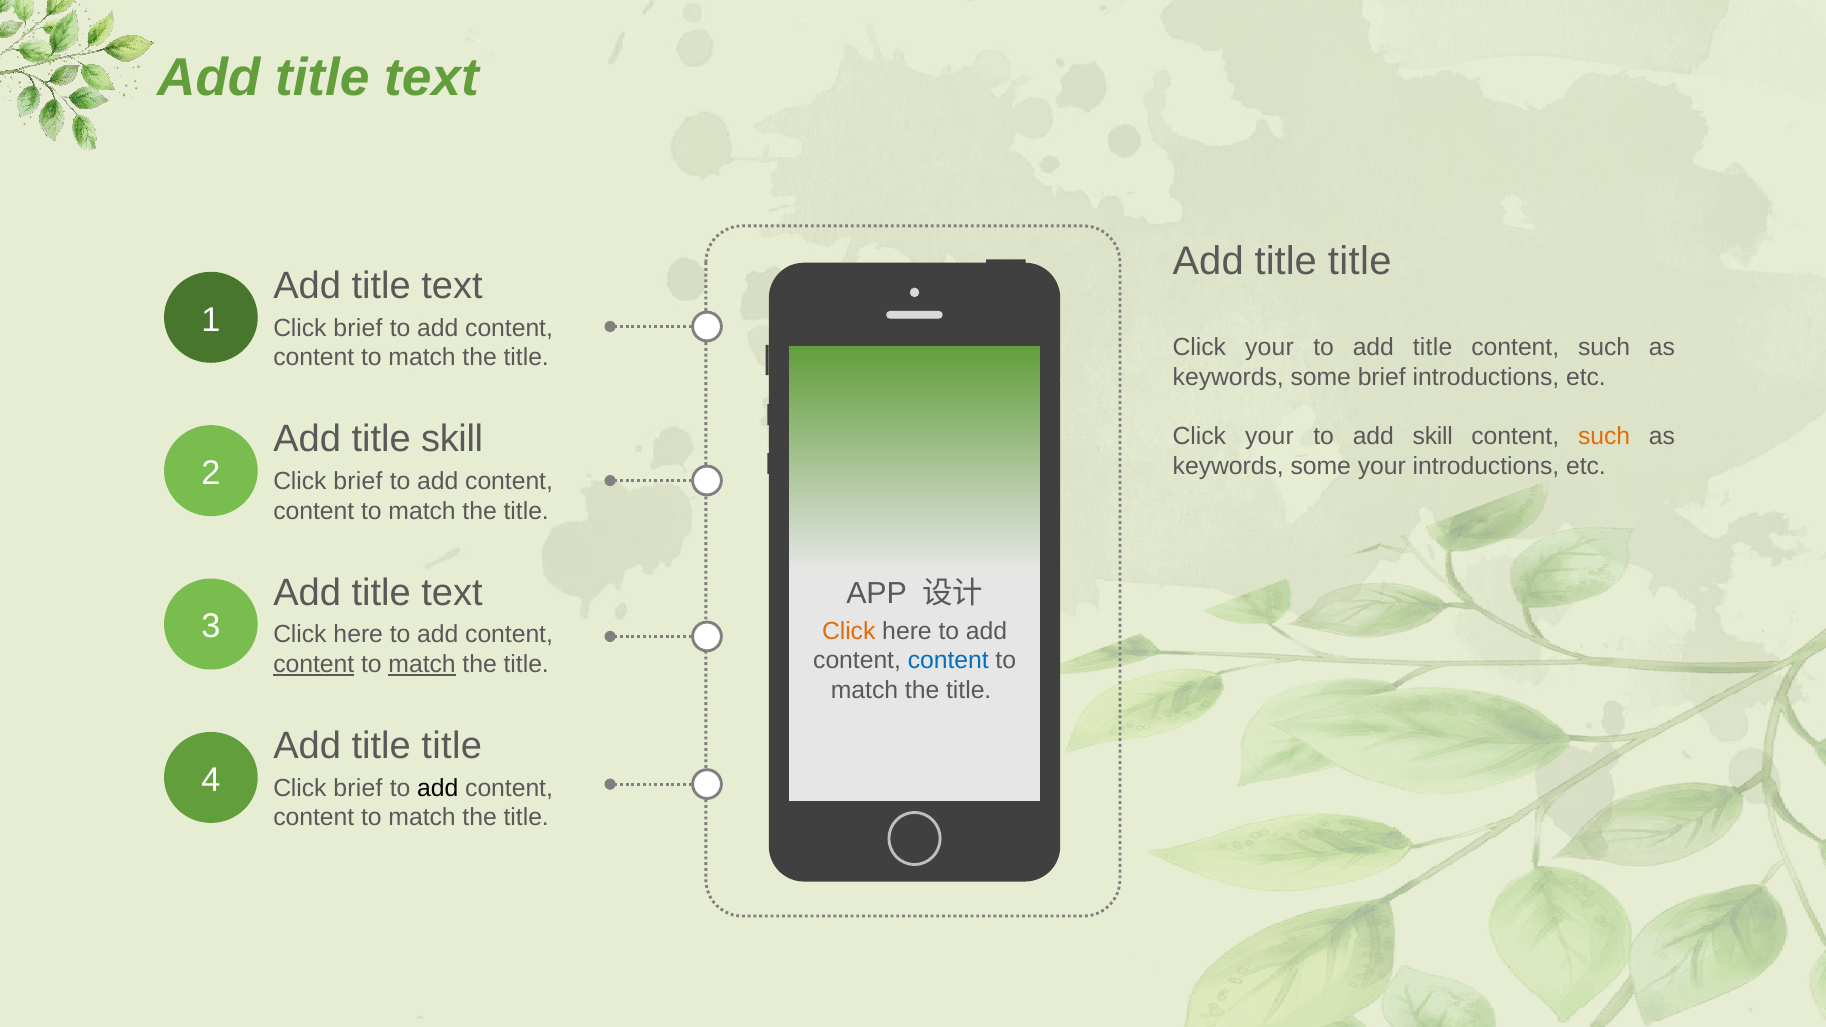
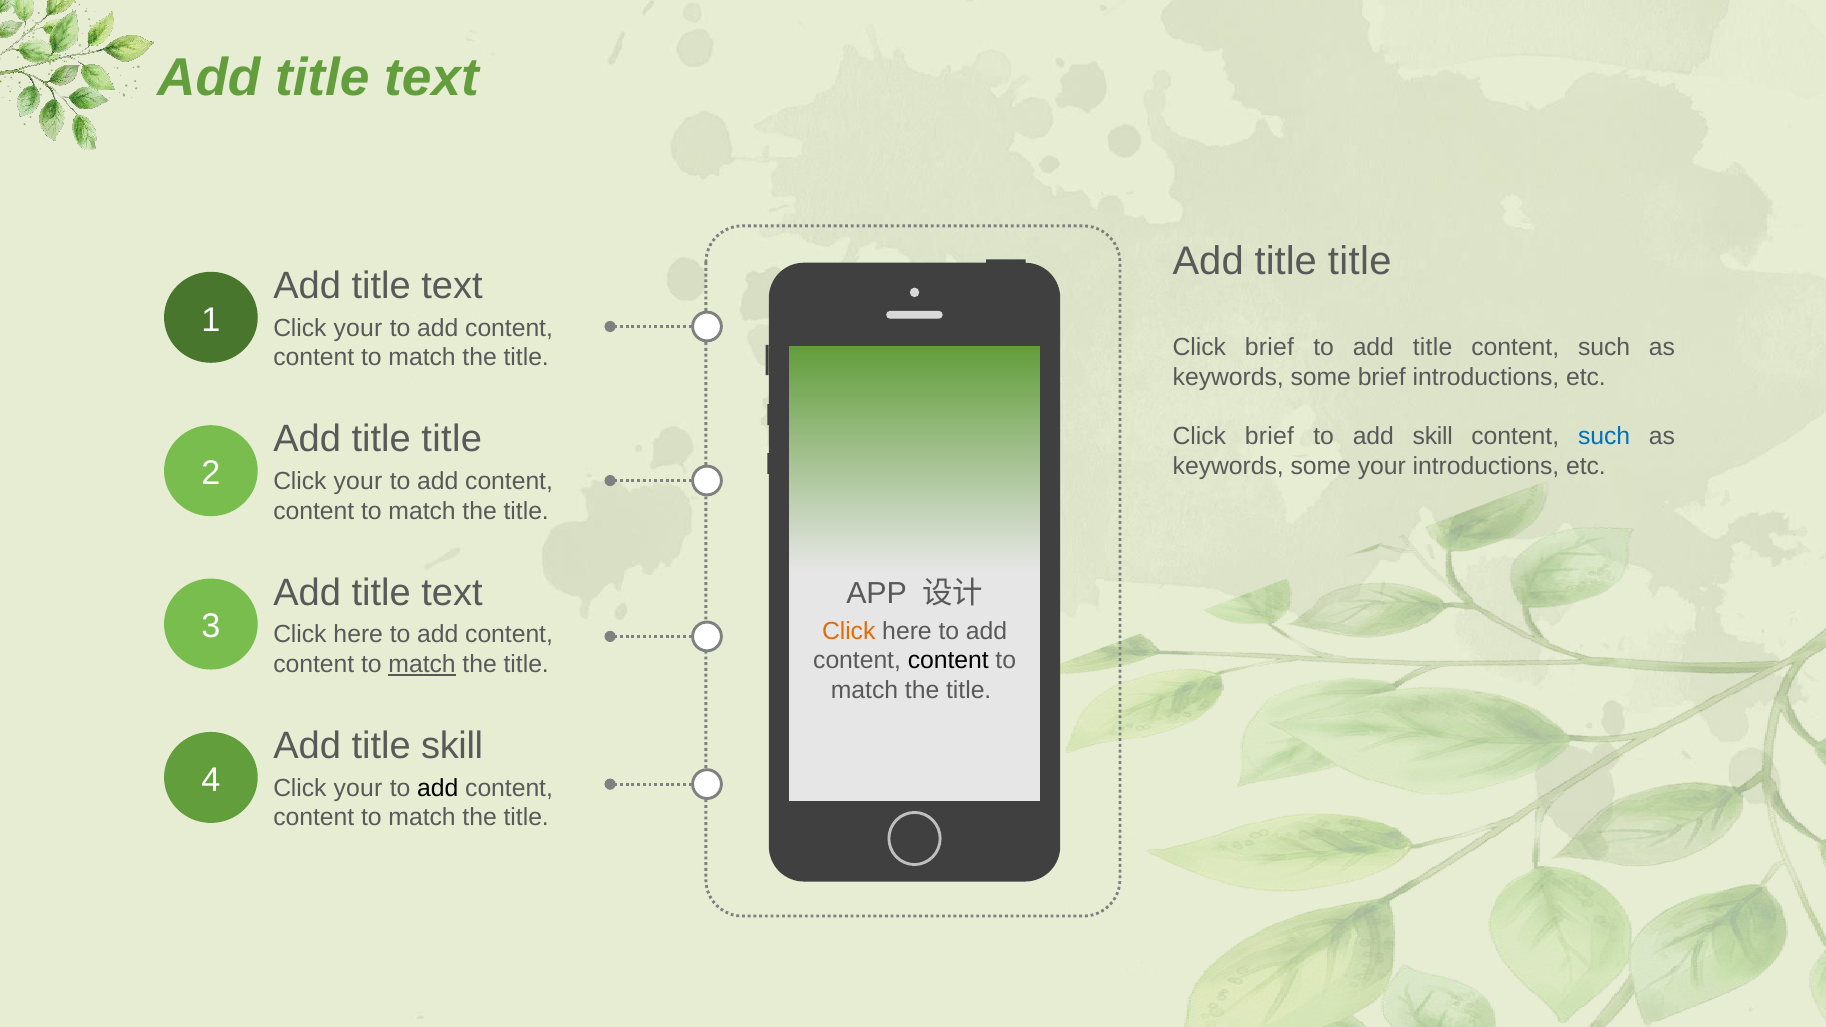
brief: brief -> your (358, 328)
your: your -> brief (1270, 348)
skill: skill -> title (452, 439)
your: your -> brief (1270, 437)
such colour: orange -> blue (1604, 437)
brief: brief -> your (358, 481)
content colour: blue -> black (948, 661)
content underline: present -> none (314, 664)
title: title -> skill (452, 746)
brief: brief -> your (358, 788)
